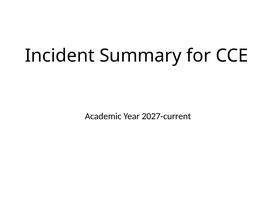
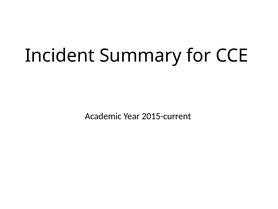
2027-current: 2027-current -> 2015-current (166, 116)
